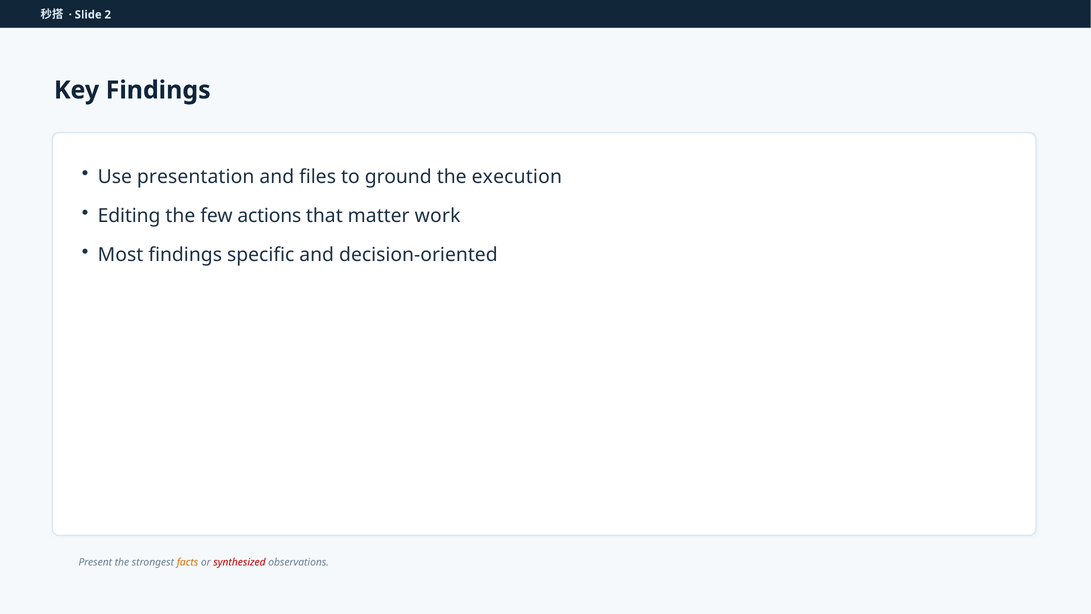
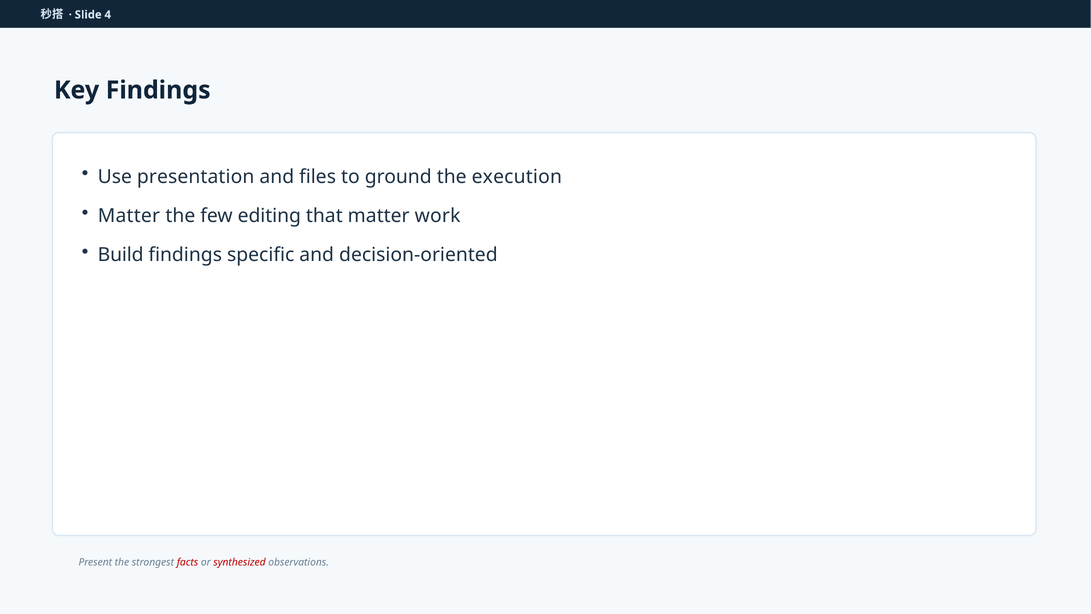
2: 2 -> 4 (108, 15)
Editing: Editing -> Matter (129, 216)
actions: actions -> editing (269, 216)
Most: Most -> Build (121, 255)
facts colour: orange -> red (187, 562)
